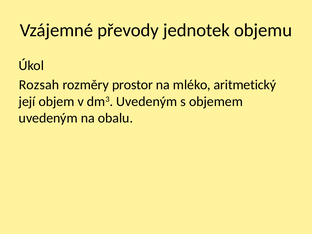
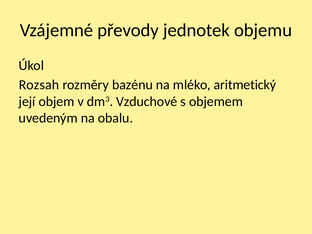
prostor: prostor -> bazénu (132, 85)
dm3 Uvedeným: Uvedeným -> Vzduchové (147, 102)
